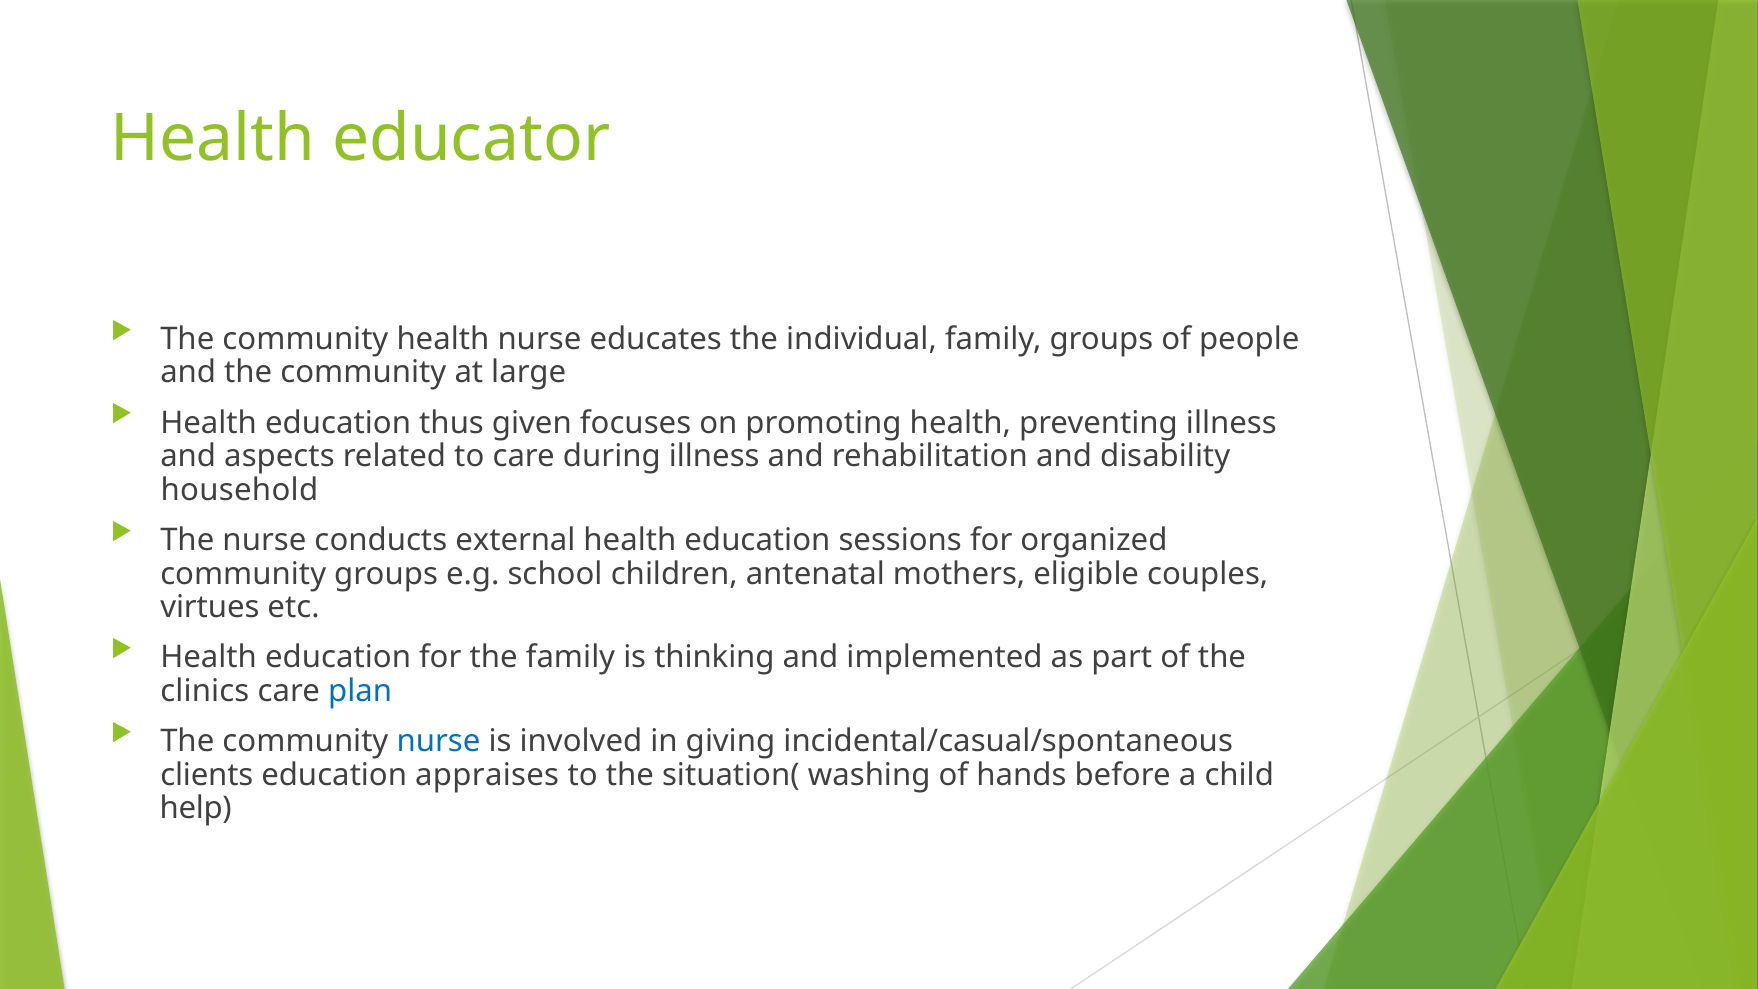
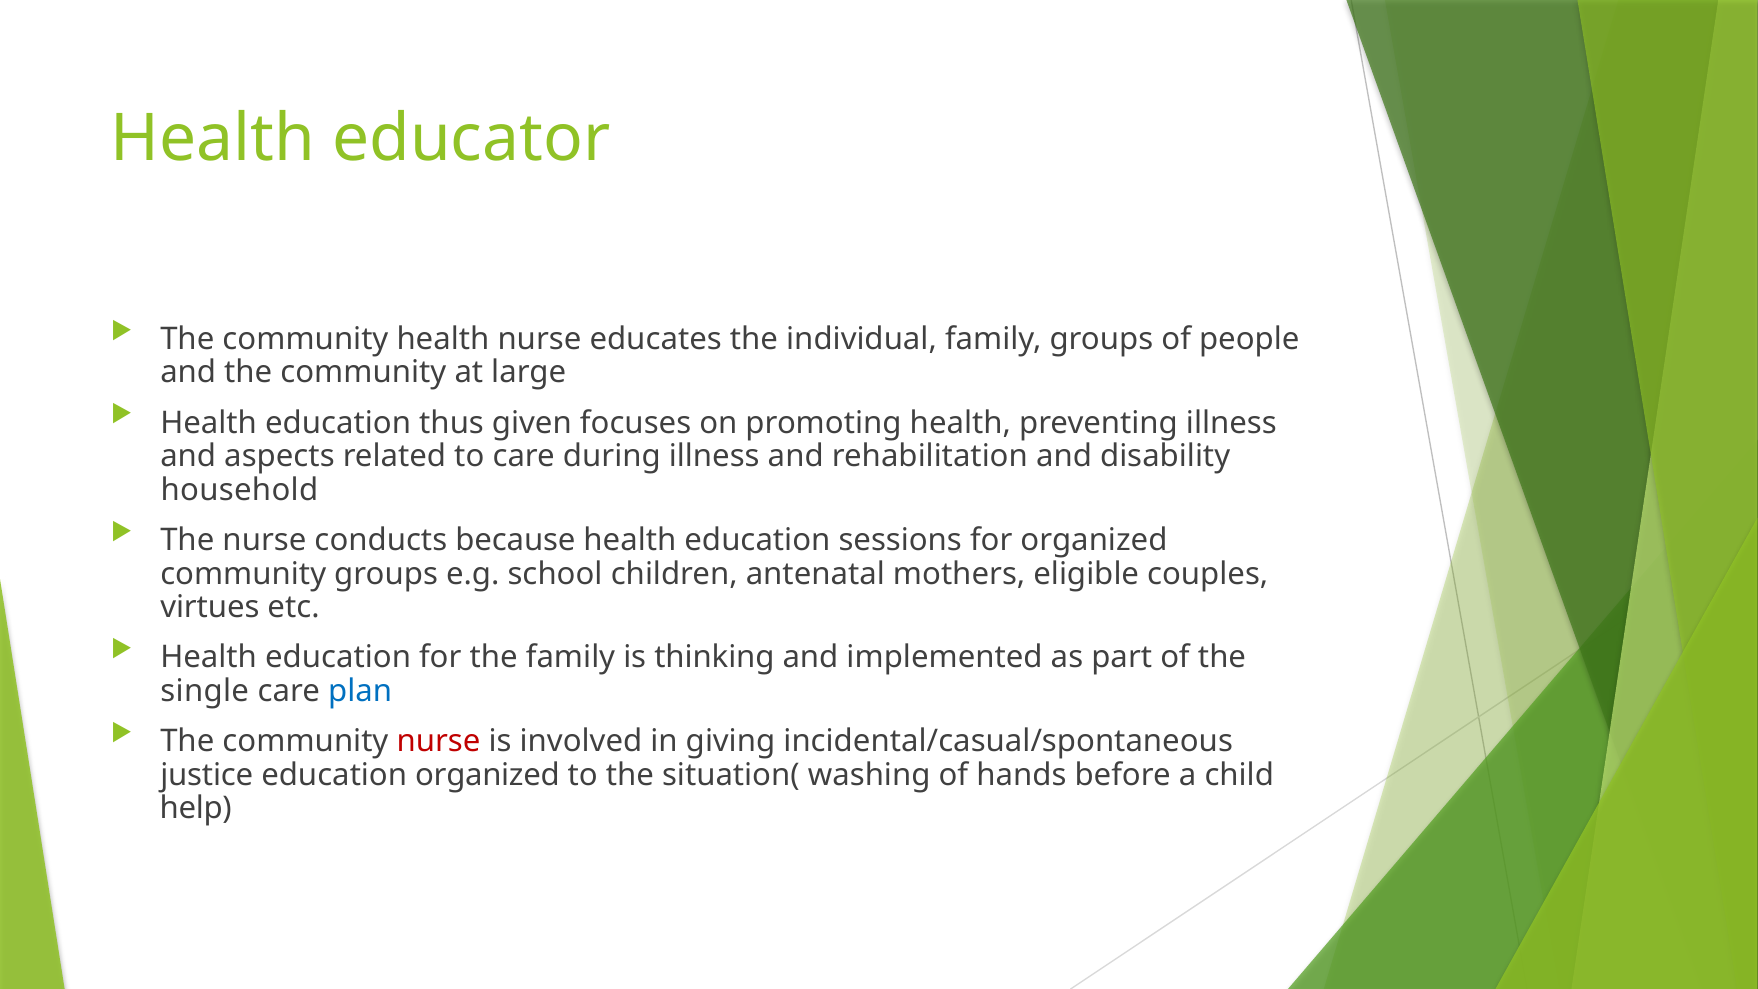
external: external -> because (515, 540)
clinics: clinics -> single (205, 691)
nurse colour: blue -> red (439, 741)
clients: clients -> justice (207, 775)
education appraises: appraises -> organized (487, 775)
